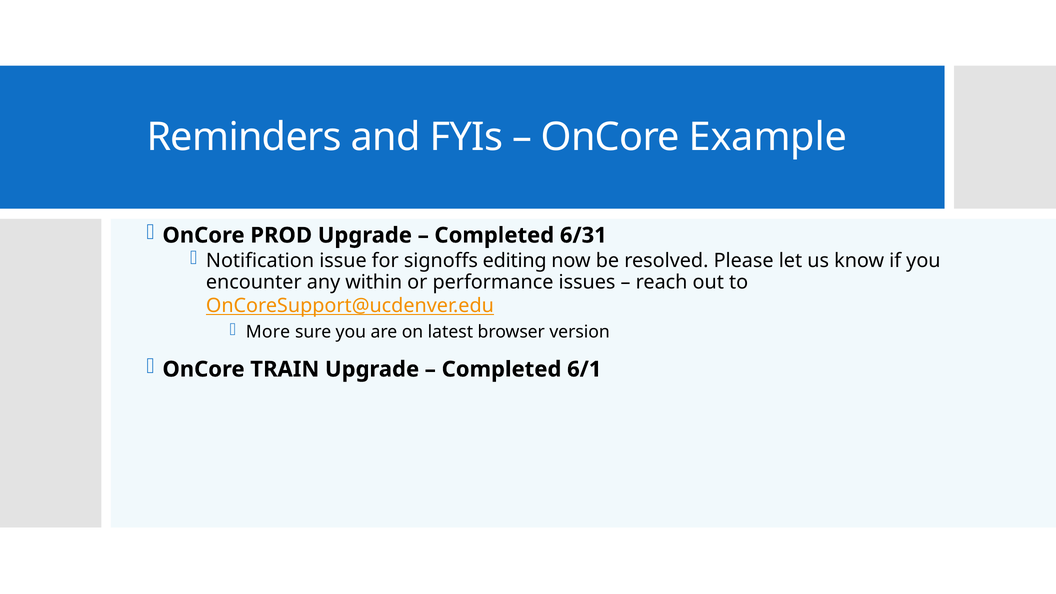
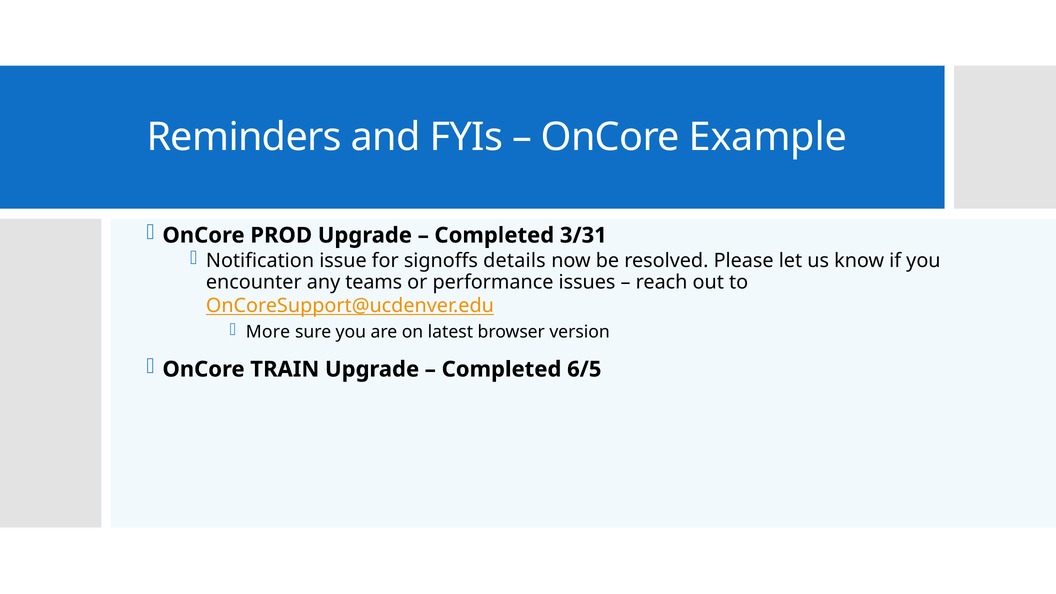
6/31: 6/31 -> 3/31 (583, 235)
editing: editing -> details (514, 261)
within: within -> teams (374, 282)
6/1: 6/1 -> 6/5 (584, 369)
